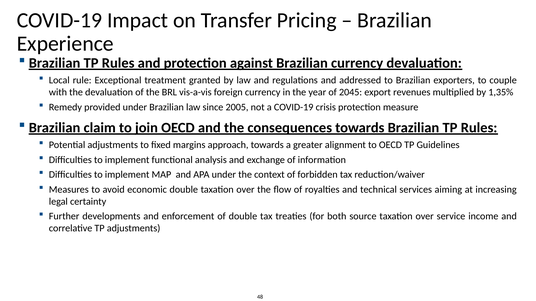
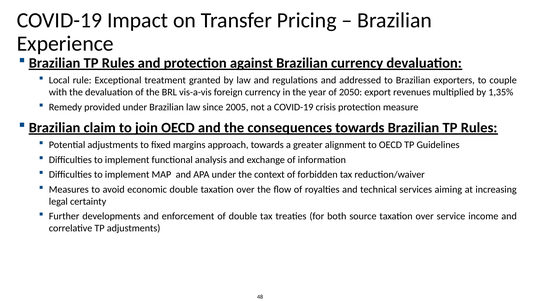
2045: 2045 -> 2050 (351, 92)
